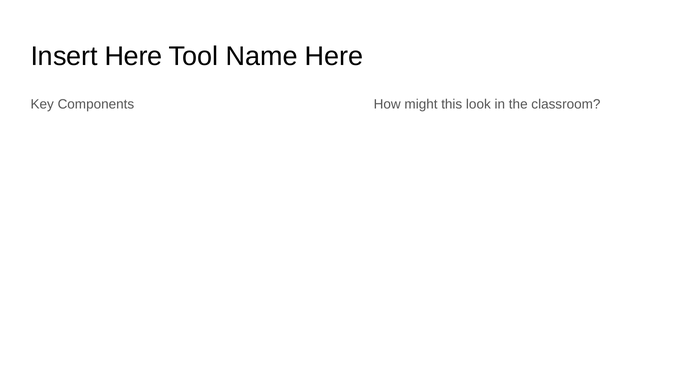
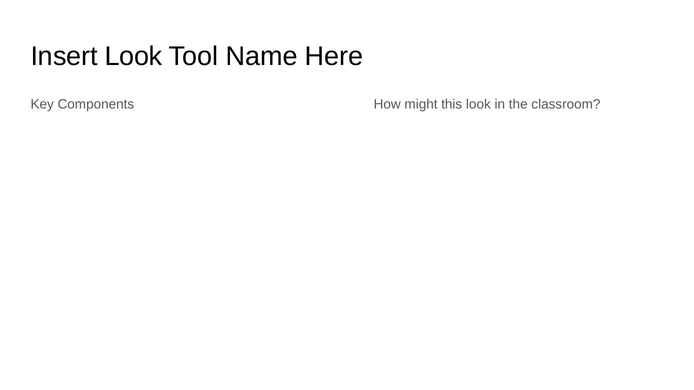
Insert Here: Here -> Look (133, 56)
